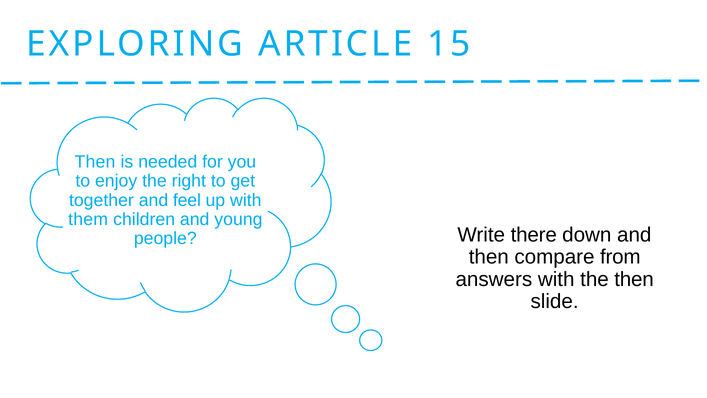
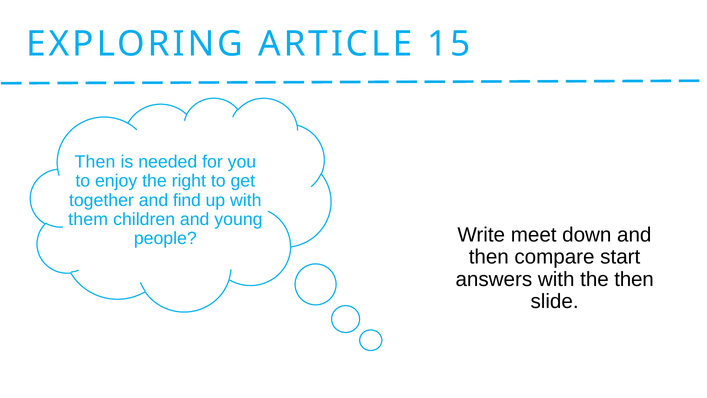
feel: feel -> find (187, 200)
there: there -> meet (534, 235)
from: from -> start (620, 257)
